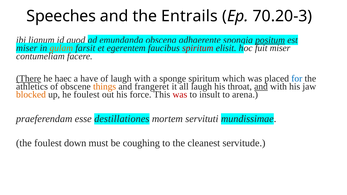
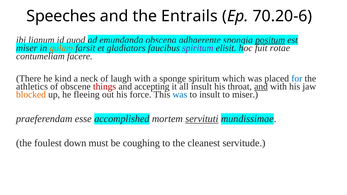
70.20-3: 70.20-3 -> 70.20-6 (282, 16)
egerentem: egerentem -> gladiators (126, 48)
spiritum colour: red -> purple (198, 48)
fuit miser: miser -> rotae (280, 48)
There underline: present -> none (29, 78)
haec: haec -> kind (63, 78)
have: have -> neck (89, 78)
things colour: orange -> red (105, 87)
frangeret: frangeret -> accepting (152, 87)
all laugh: laugh -> insult (201, 87)
he foulest: foulest -> fleeing (87, 95)
was colour: red -> blue (180, 95)
to arena: arena -> miser (245, 95)
destillationes: destillationes -> accomplished (122, 119)
servituti underline: none -> present (202, 119)
